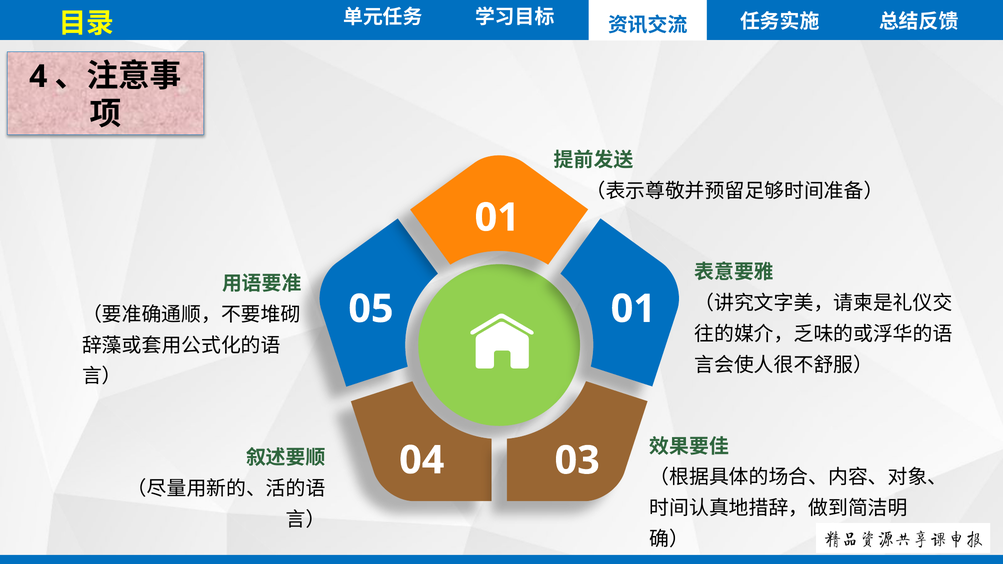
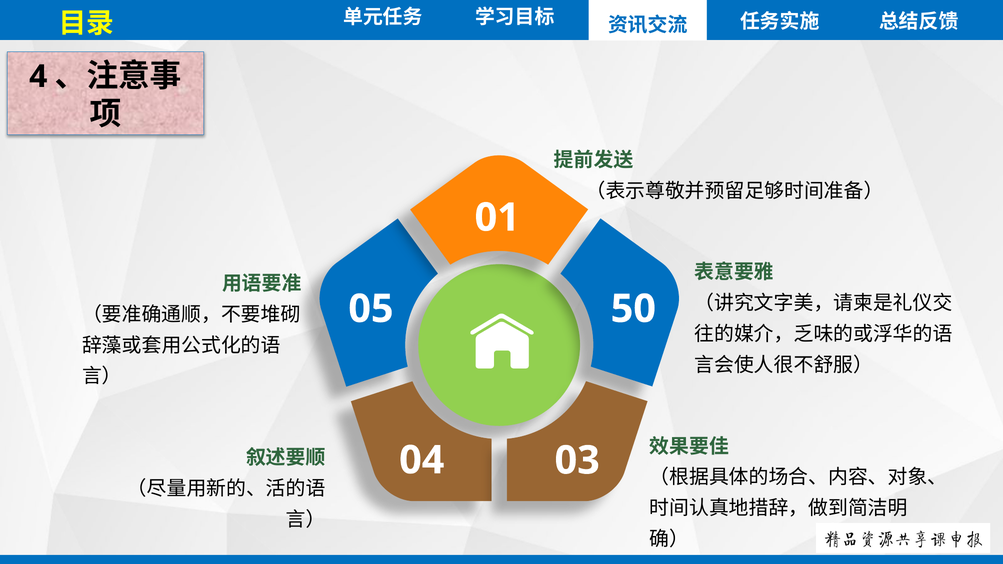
05 01: 01 -> 50 (633, 309)
